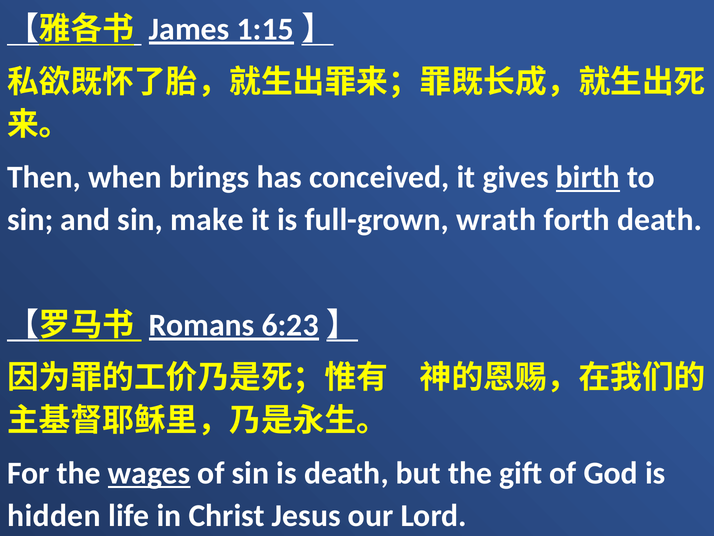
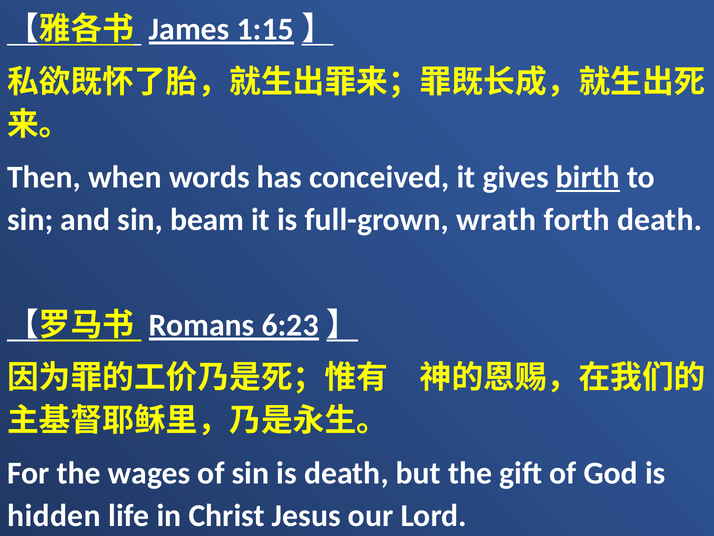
brings: brings -> words (209, 177)
make: make -> beam (207, 220)
wages underline: present -> none (149, 473)
